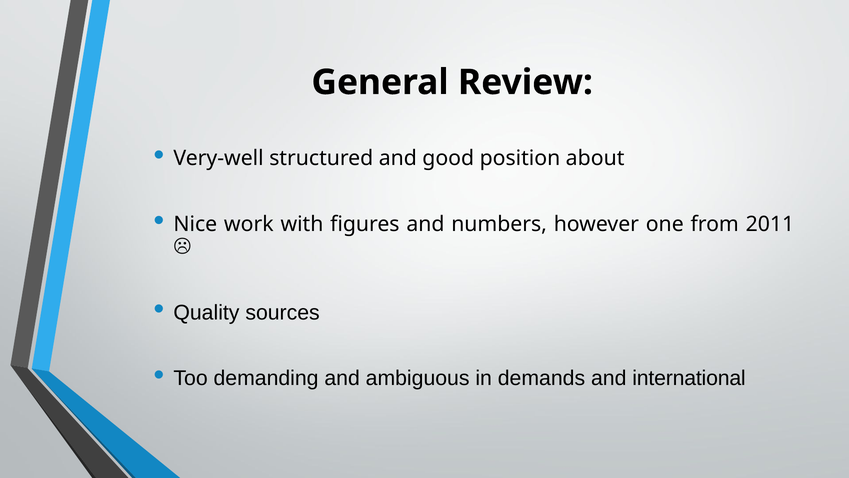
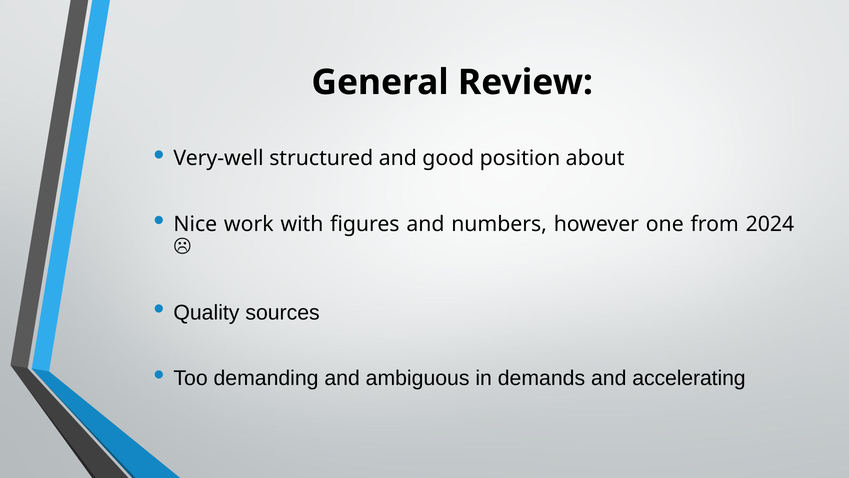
2011: 2011 -> 2024 (770, 224)
international: international -> accelerating (689, 378)
